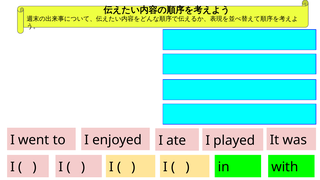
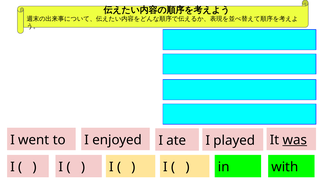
was underline: none -> present (295, 140)
